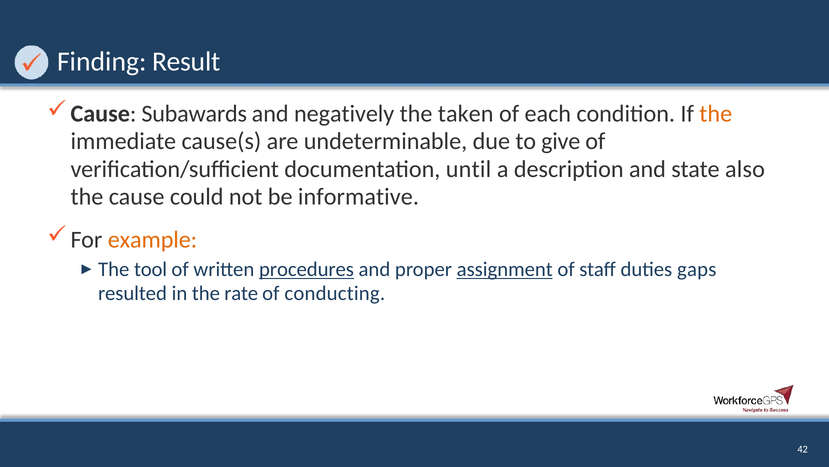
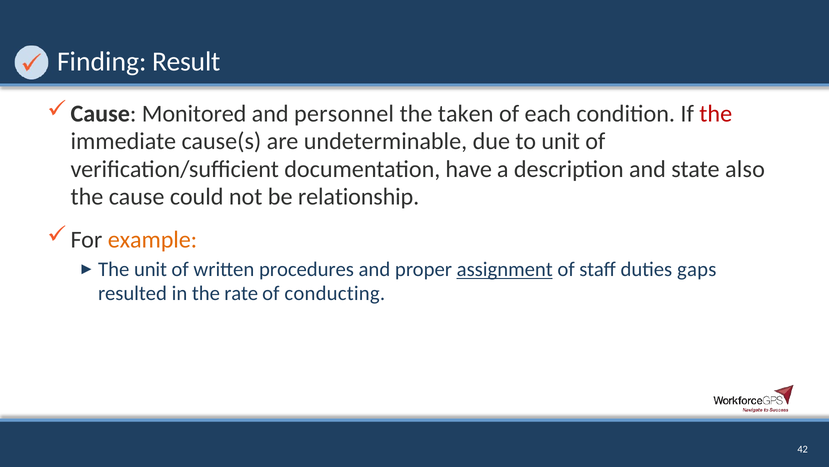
Subawards: Subawards -> Monitored (194, 114)
negatively: negatively -> personnel (344, 114)
the colour: orange -> red (716, 114)
to give: give -> unit (561, 141)
until: until -> have (469, 169)
informative: informative -> relationship (359, 196)
tool: tool -> unit (151, 269)
procedures underline: present -> none (306, 269)
